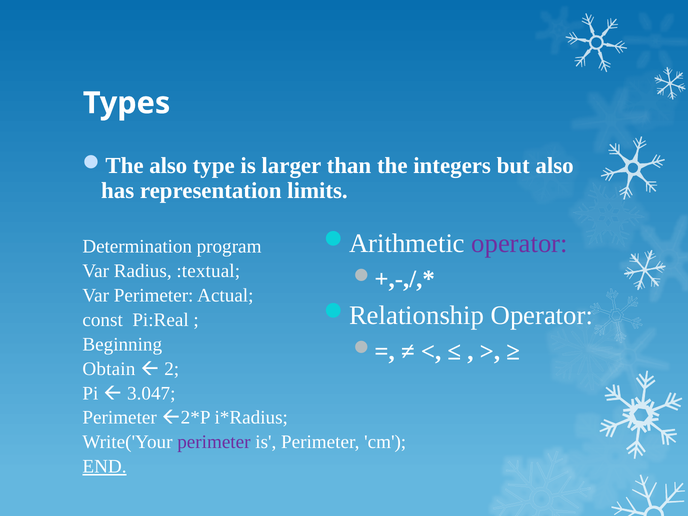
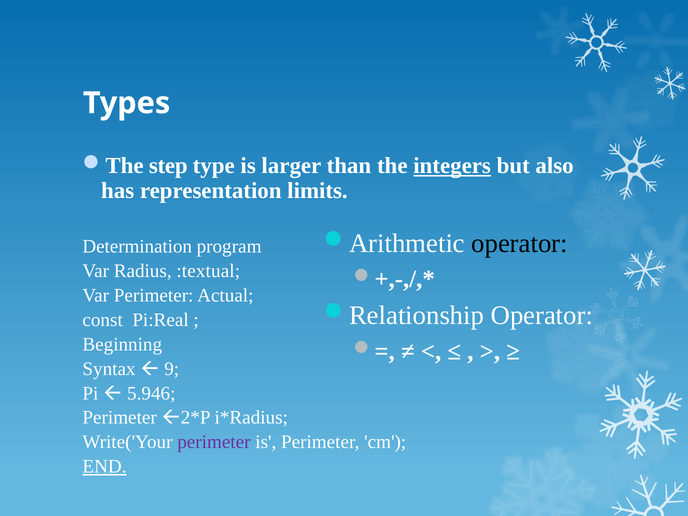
also: also -> step (168, 166)
integers underline: none -> present (452, 166)
operator colour: purple -> black (520, 243)
Obtain: Obtain -> Syntax (109, 369)
2: 2 -> 9 (172, 369)
3.047: 3.047 -> 5.946 (151, 393)
